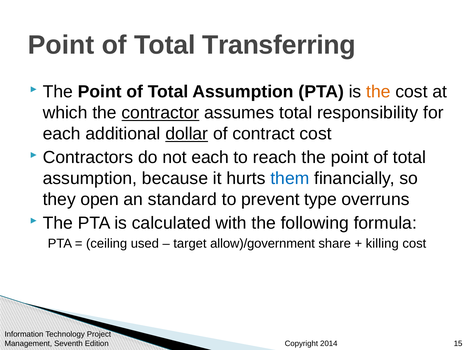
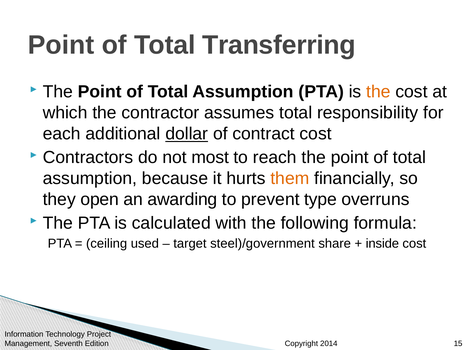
contractor underline: present -> none (160, 113)
not each: each -> most (210, 158)
them colour: blue -> orange (290, 179)
standard: standard -> awarding (182, 200)
allow)/government: allow)/government -> steel)/government (262, 244)
killing: killing -> inside (382, 244)
